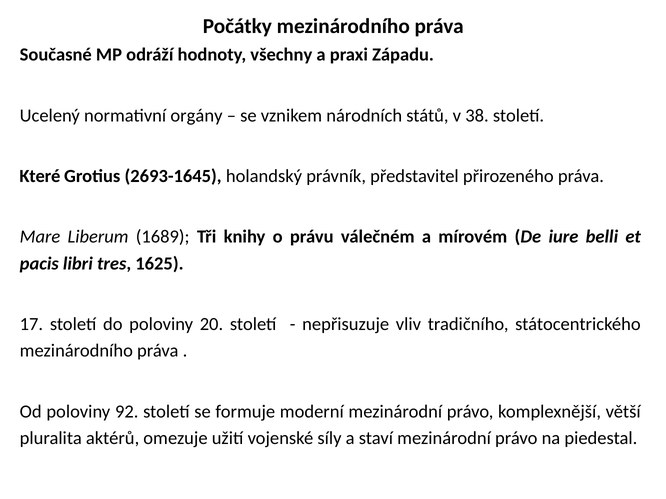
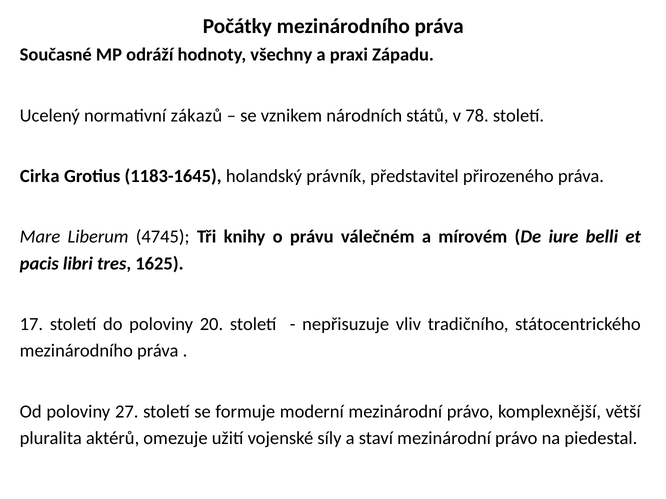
orgány: orgány -> zákazů (196, 116)
38: 38 -> 78 (477, 116)
Které: Které -> Cirka (40, 176)
2693-1645: 2693-1645 -> 1183-1645 (173, 176)
1689: 1689 -> 4745 (163, 237)
92: 92 -> 27 (127, 412)
